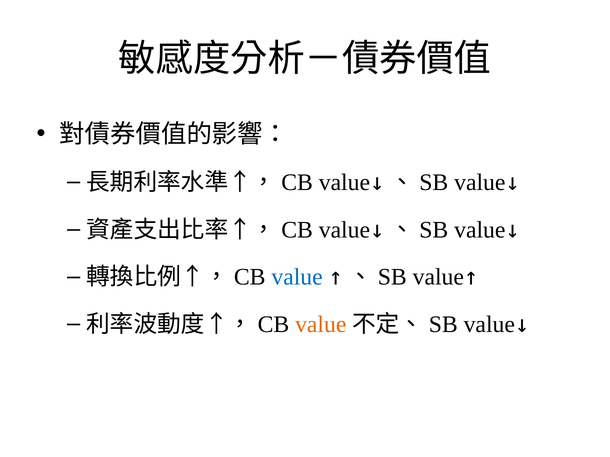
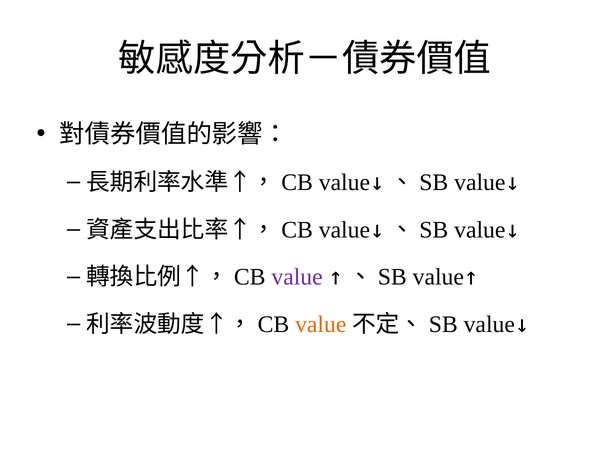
value colour: blue -> purple (297, 277)
